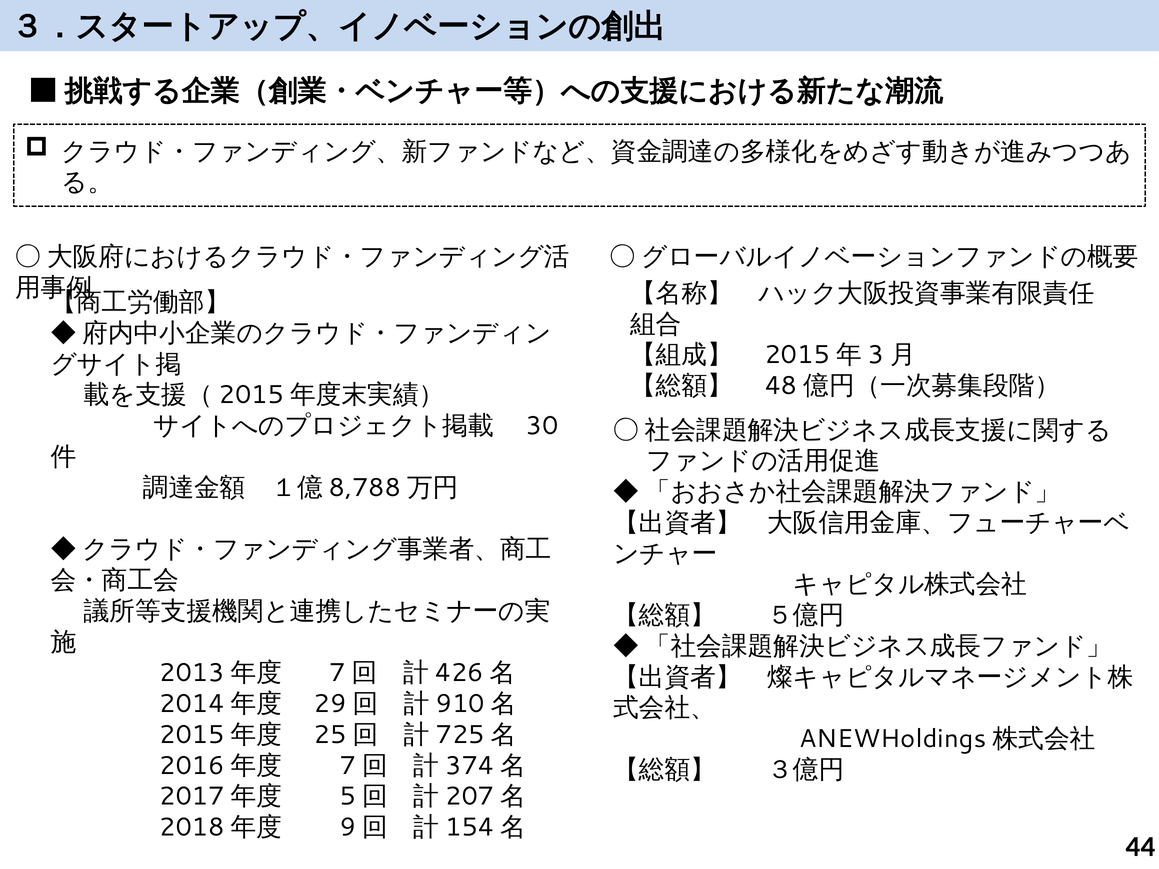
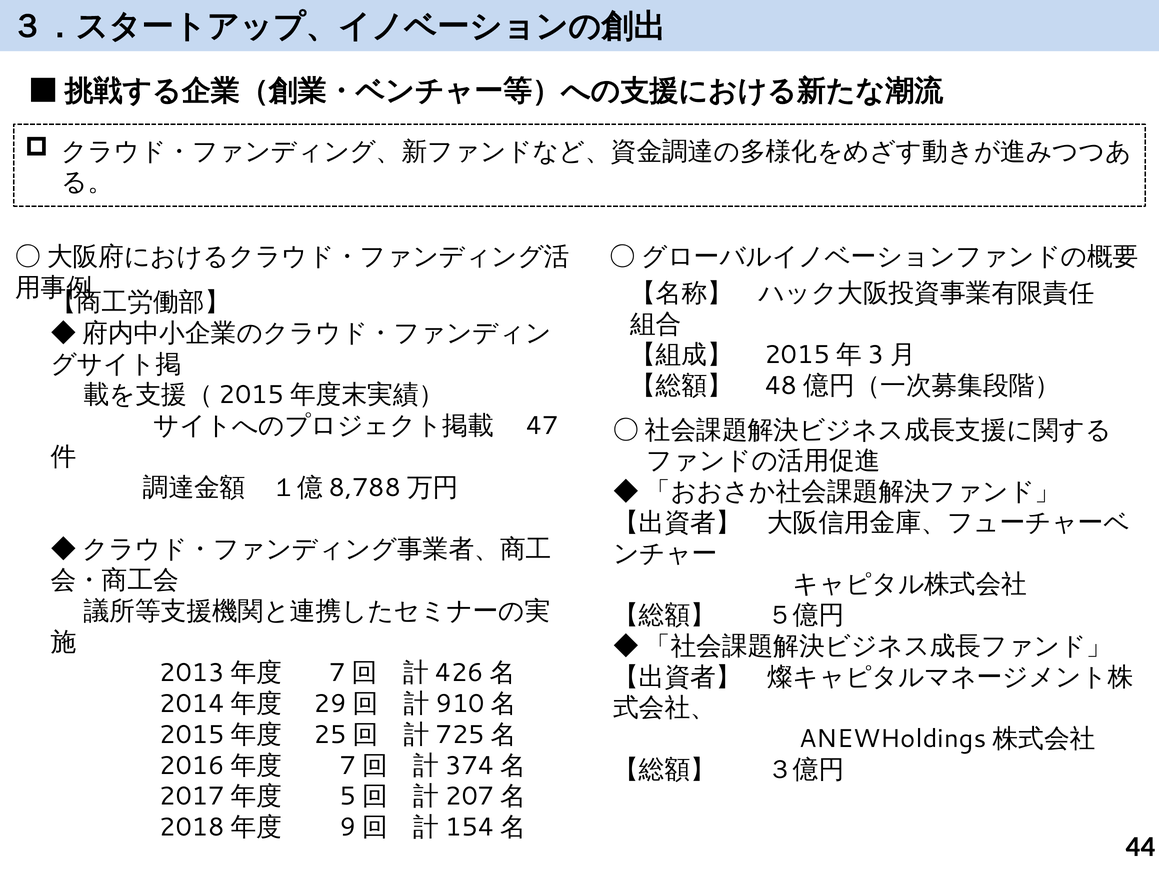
30: 30 -> 47 (542, 426)
